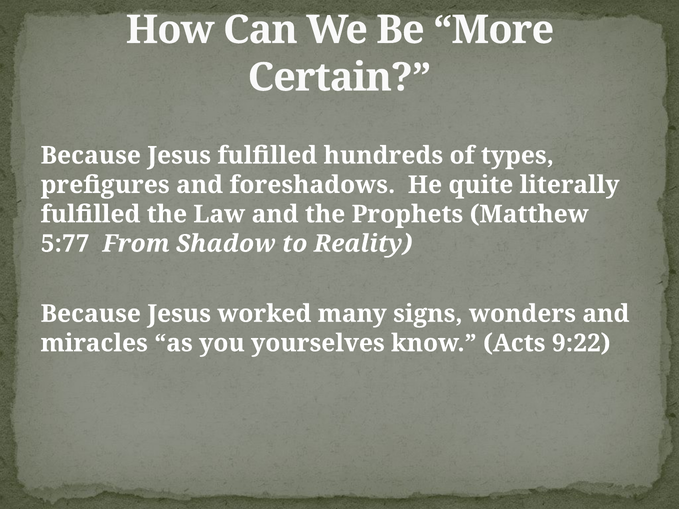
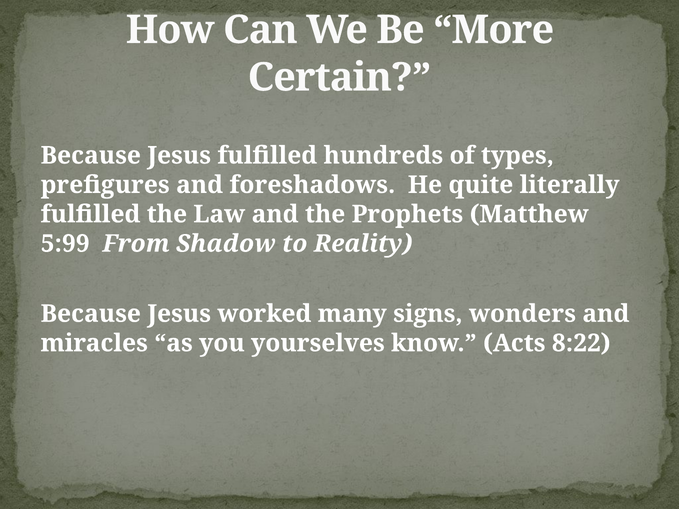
5:77: 5:77 -> 5:99 (65, 244)
9:22: 9:22 -> 8:22 (581, 343)
